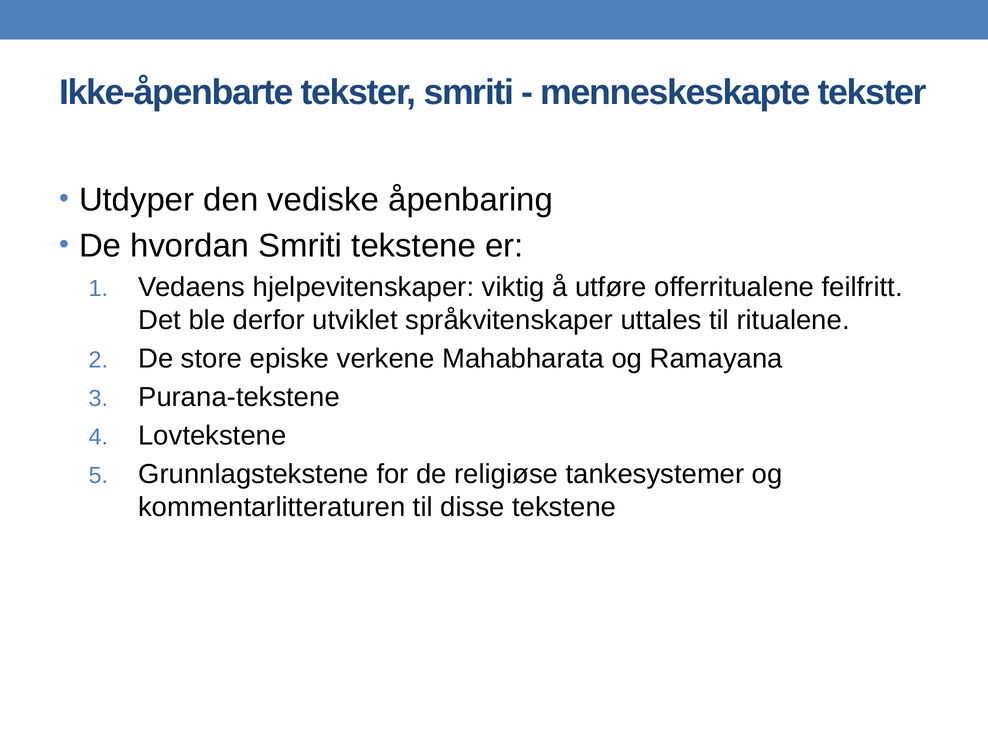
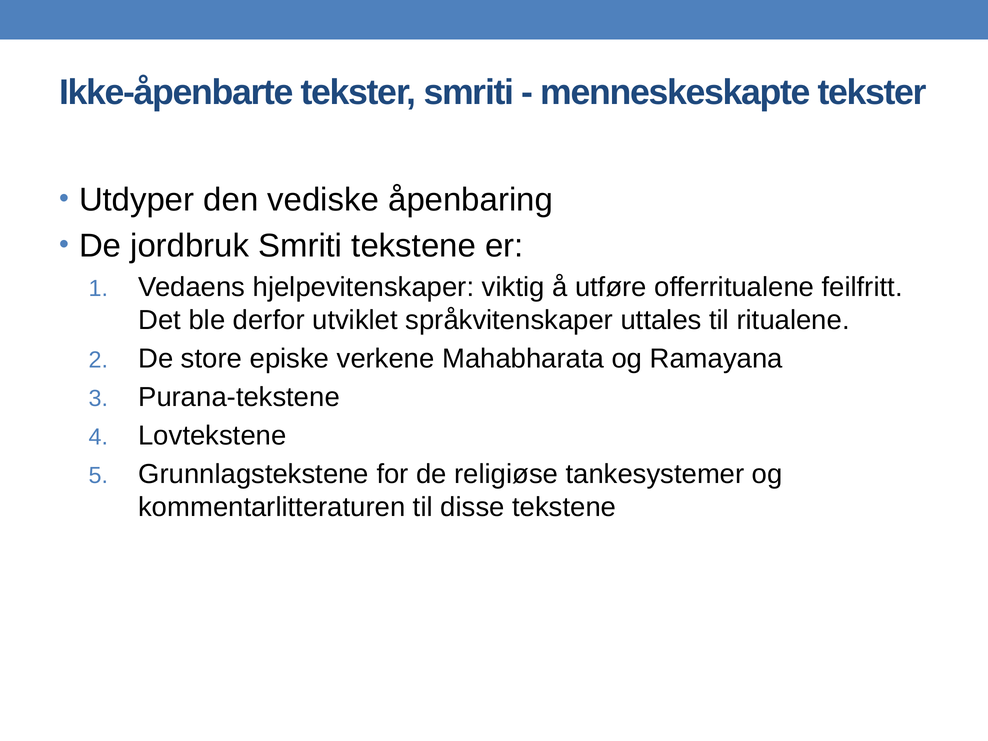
hvordan: hvordan -> jordbruk (190, 246)
